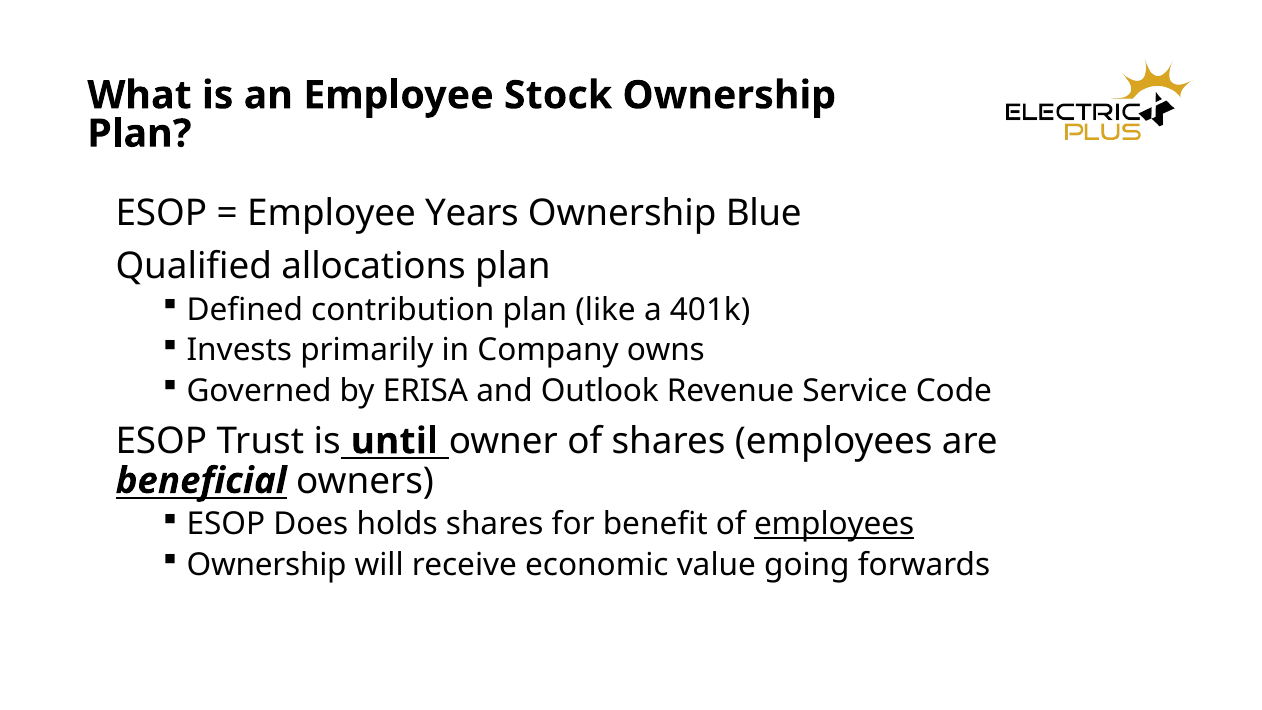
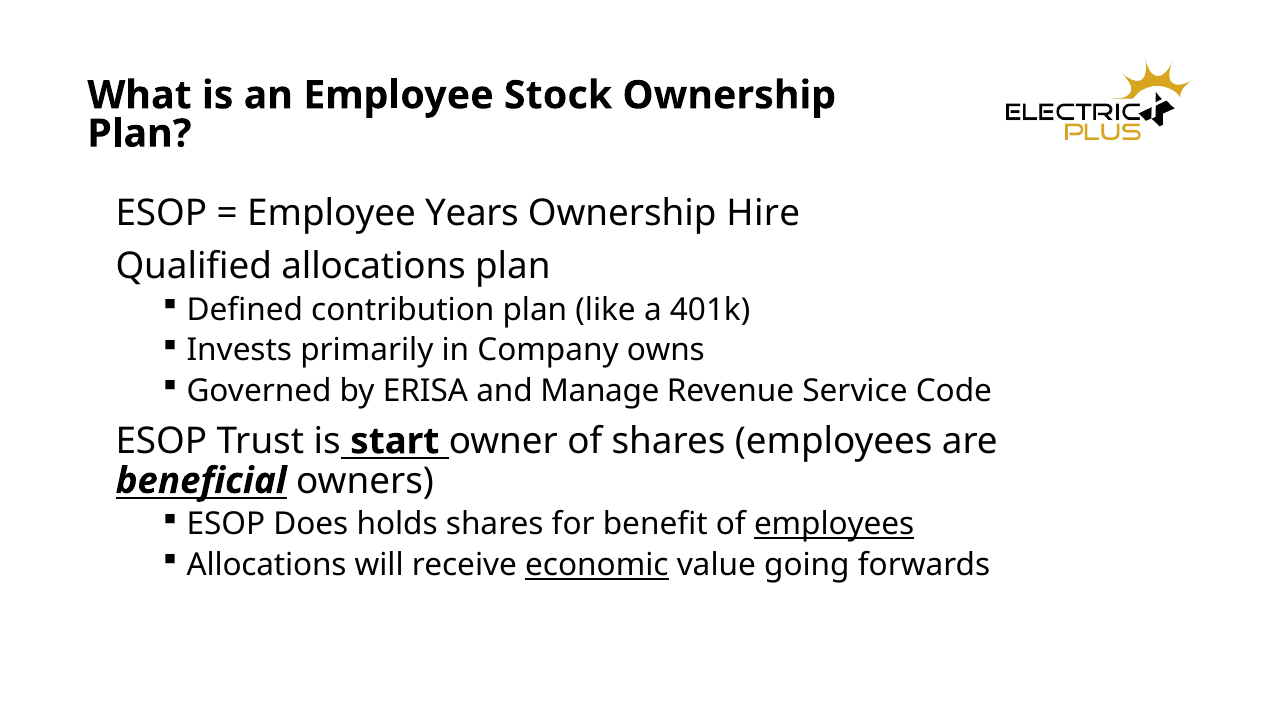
Blue: Blue -> Hire (763, 213)
Outlook: Outlook -> Manage (600, 391)
until: until -> start (395, 441)
Ownership: Ownership -> Allocations (267, 565)
economic underline: none -> present (597, 565)
